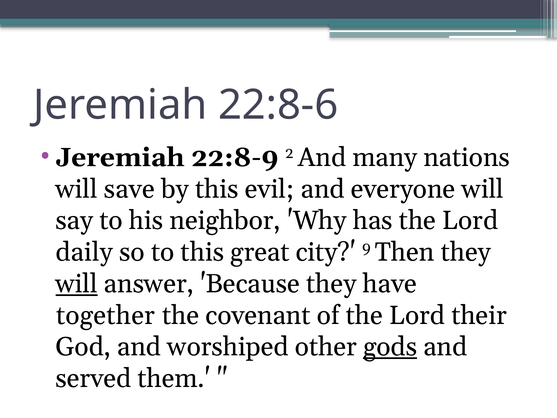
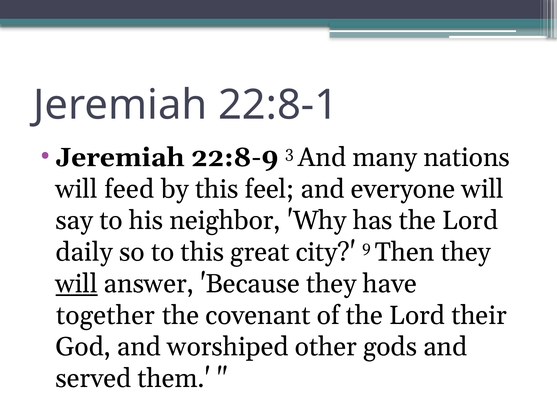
22:8-6: 22:8-6 -> 22:8-1 (278, 105)
2: 2 -> 3 (290, 153)
save: save -> feed (129, 189)
evil: evil -> feel (270, 189)
gods underline: present -> none (390, 347)
